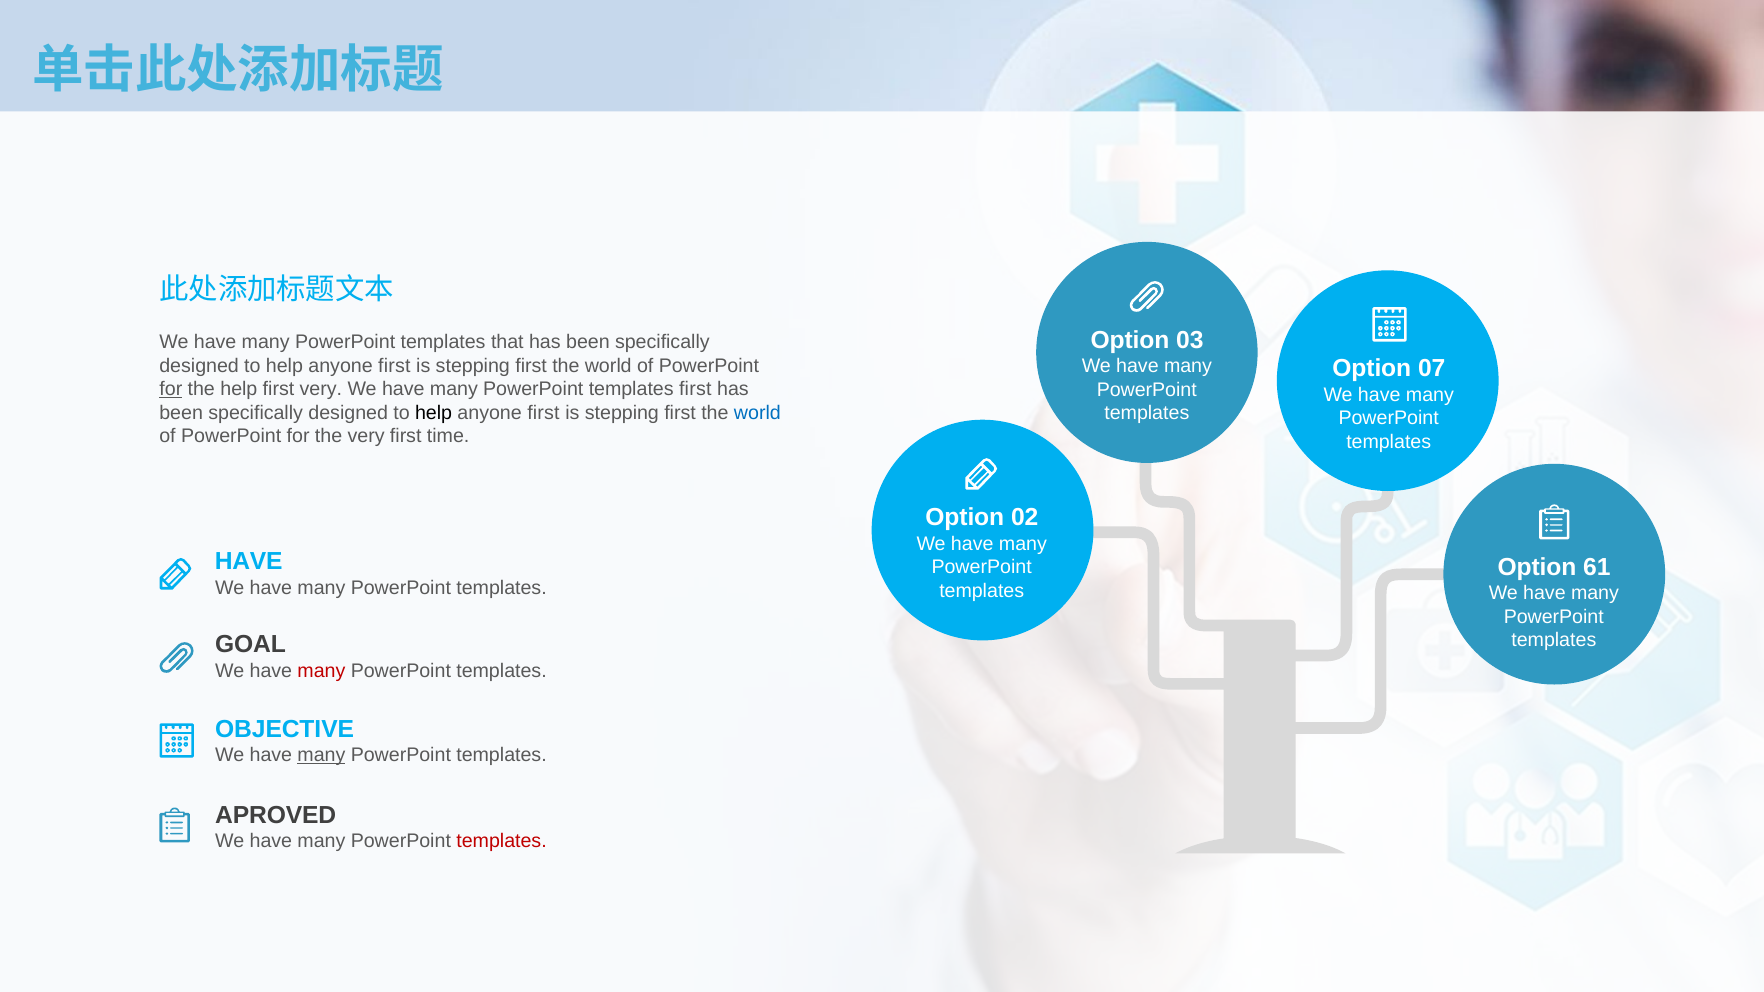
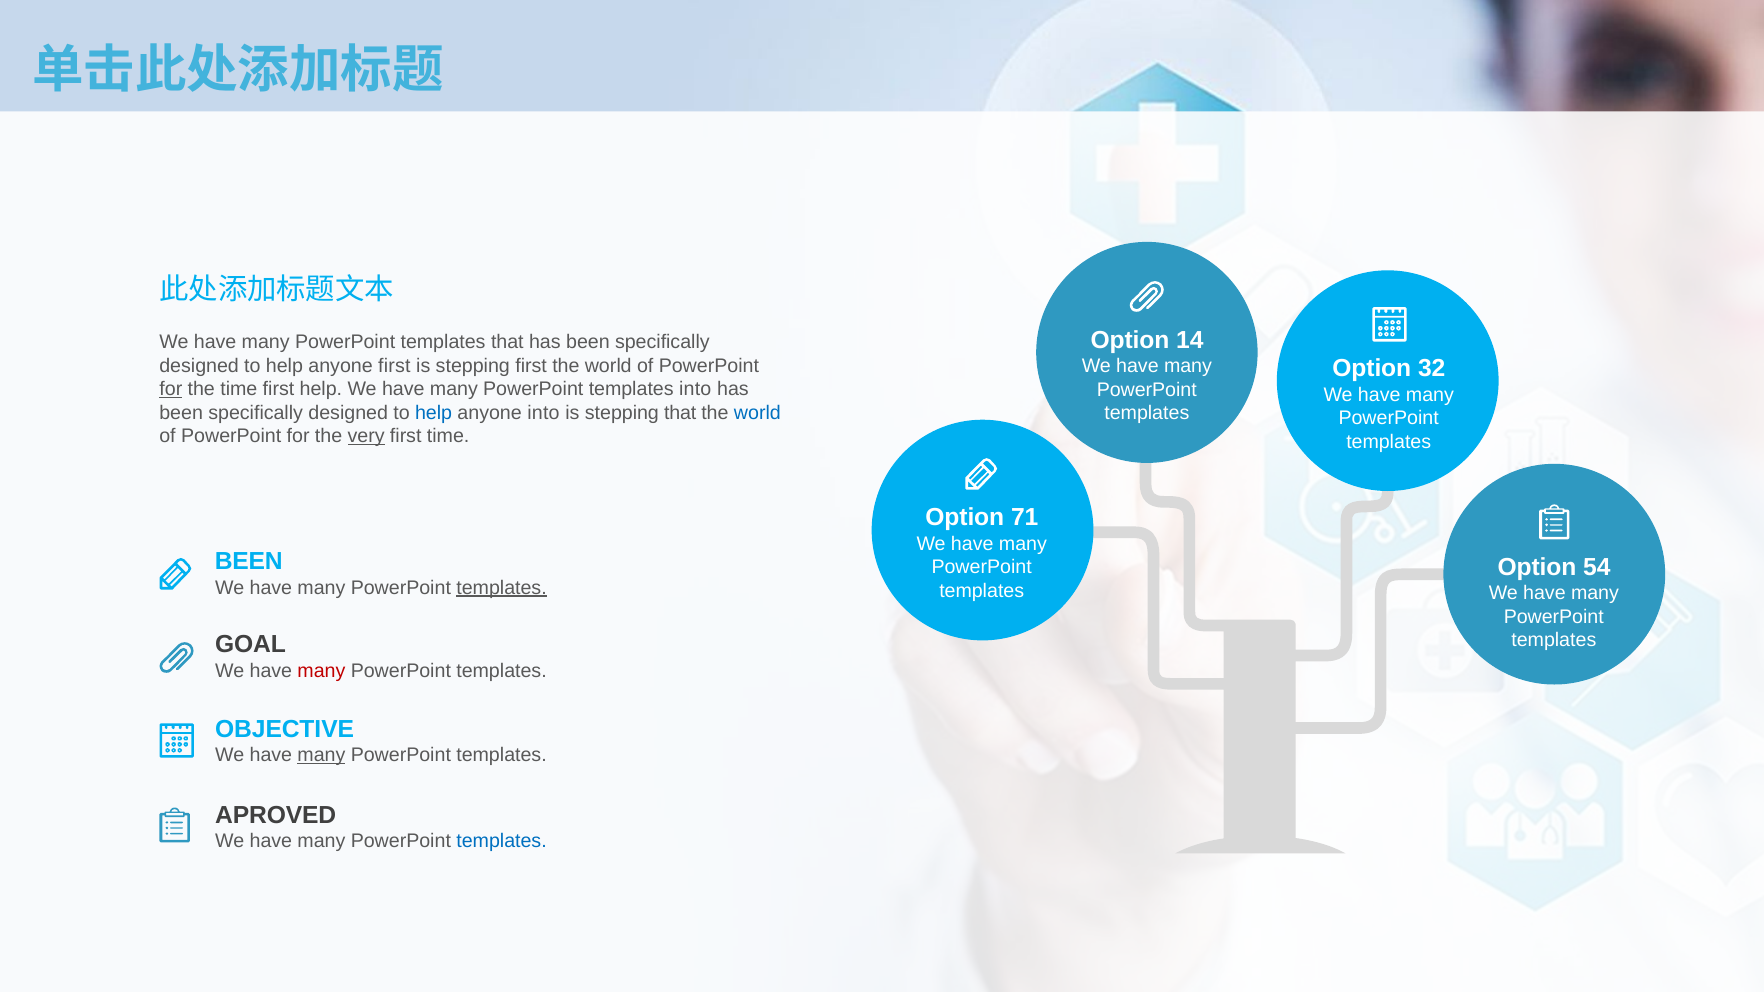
03: 03 -> 14 (1190, 340)
07: 07 -> 32 (1432, 369)
the help: help -> time (239, 389)
first very: very -> help (321, 389)
templates first: first -> into (695, 389)
help colour: black -> blue (434, 413)
first: first -> into (543, 413)
first: first -> that (680, 413)
very underline: none -> present (366, 436)
02: 02 -> 71 (1025, 518)
HAVE: HAVE -> BEEN (249, 562)
61: 61 -> 54 (1597, 567)
templates underline: none -> present (502, 588)
templates colour: red -> blue (502, 841)
